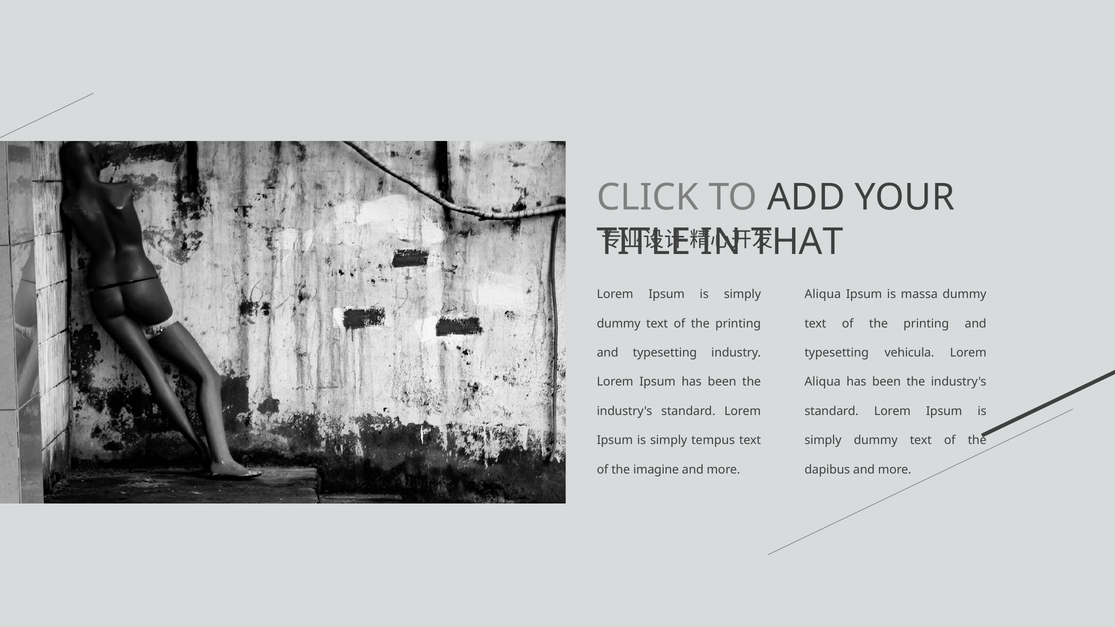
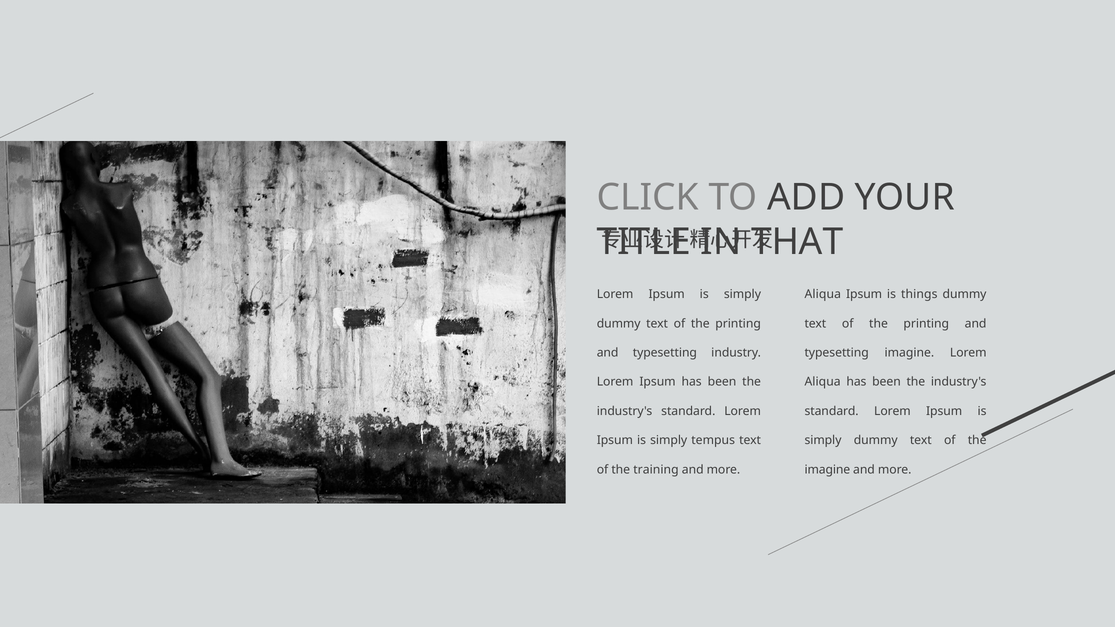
massa: massa -> things (919, 294)
typesetting vehicula: vehicula -> imagine (909, 353)
imagine: imagine -> training (656, 470)
dapibus: dapibus -> imagine (827, 470)
